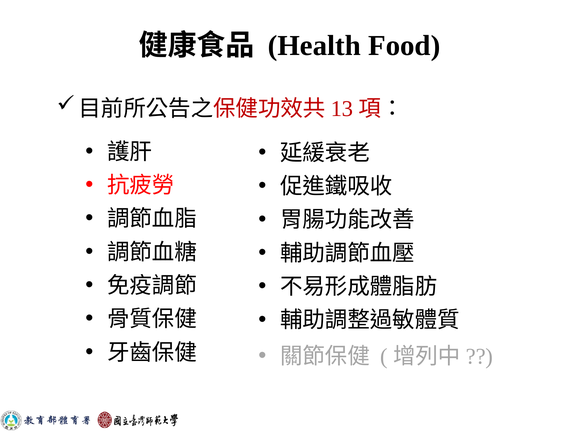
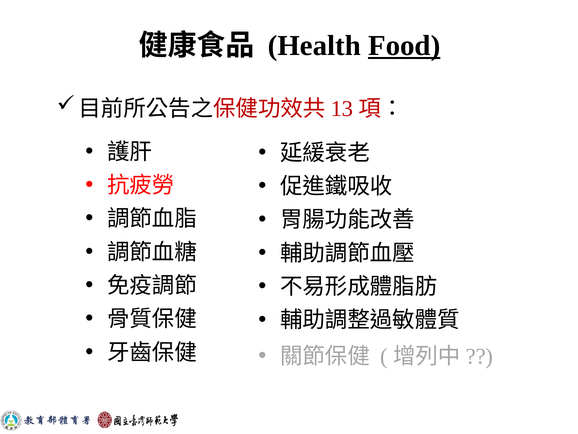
Food underline: none -> present (404, 46)
